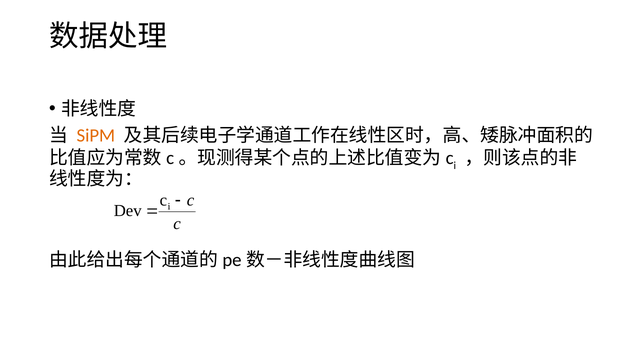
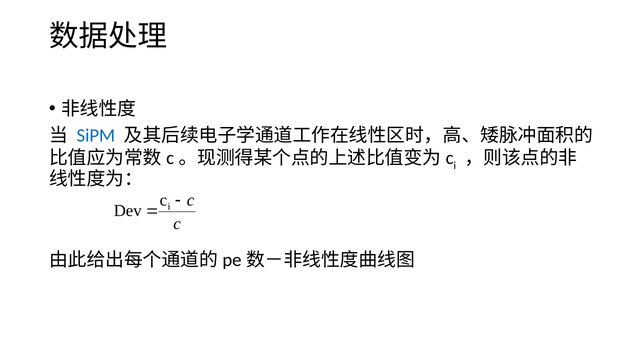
SiPM colour: orange -> blue (96, 136)
